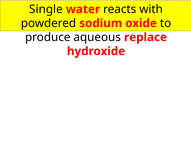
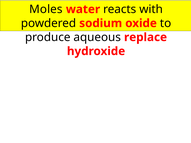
Single: Single -> Moles (46, 9)
